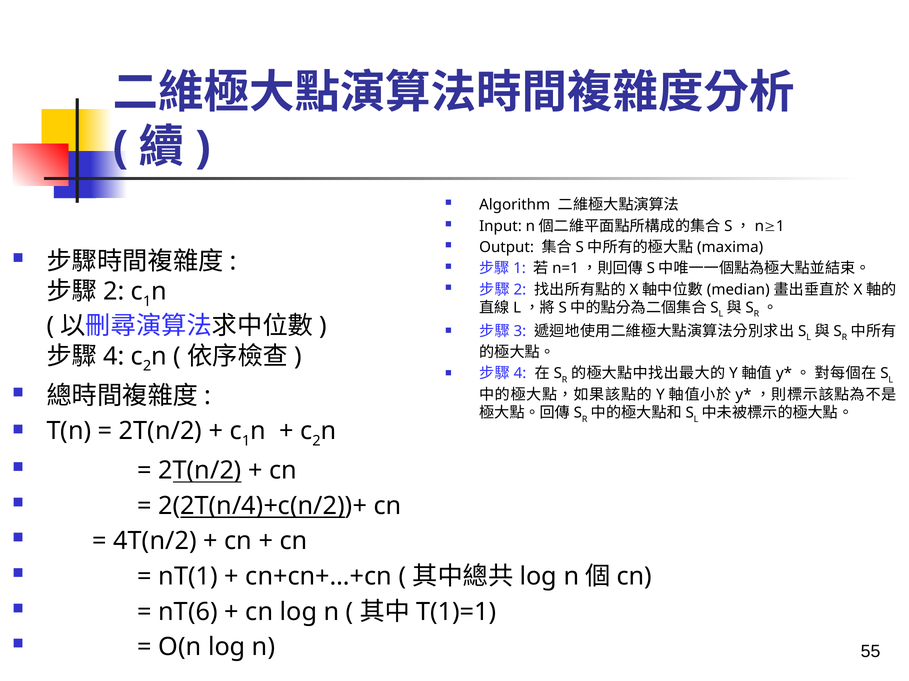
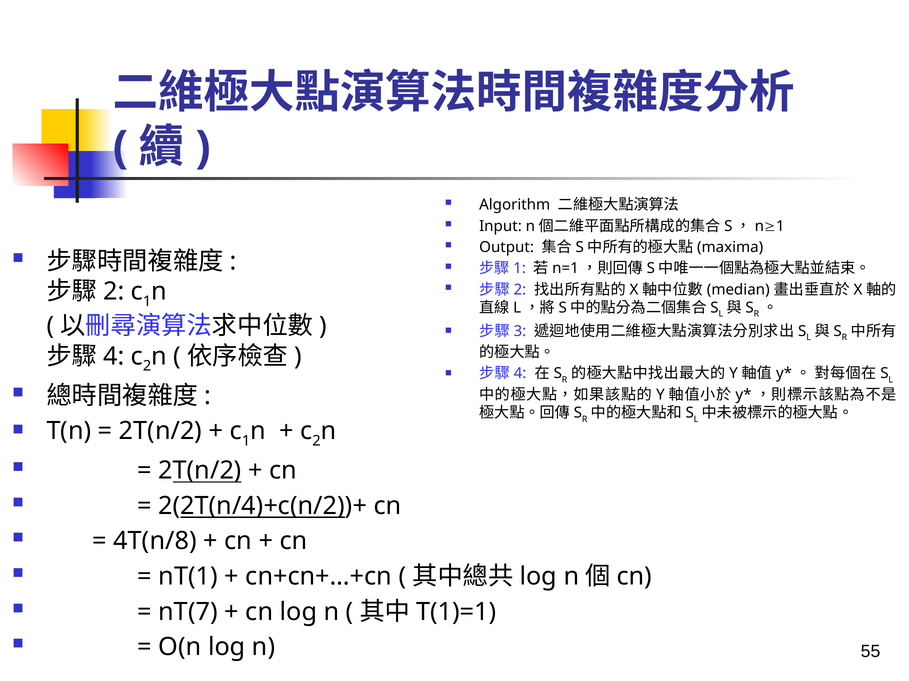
4T(n/2: 4T(n/2 -> 4T(n/8 (155, 542)
nT(6: nT(6 -> nT(7 (188, 612)
